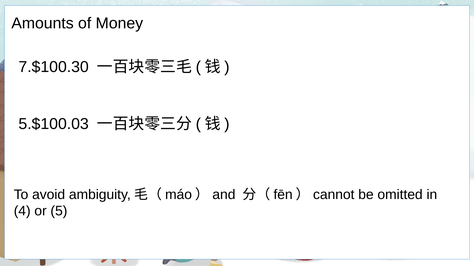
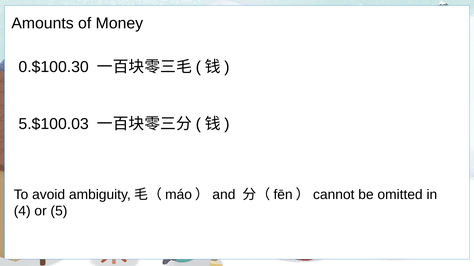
7.$100.30: 7.$100.30 -> 0.$100.30 (54, 67)
